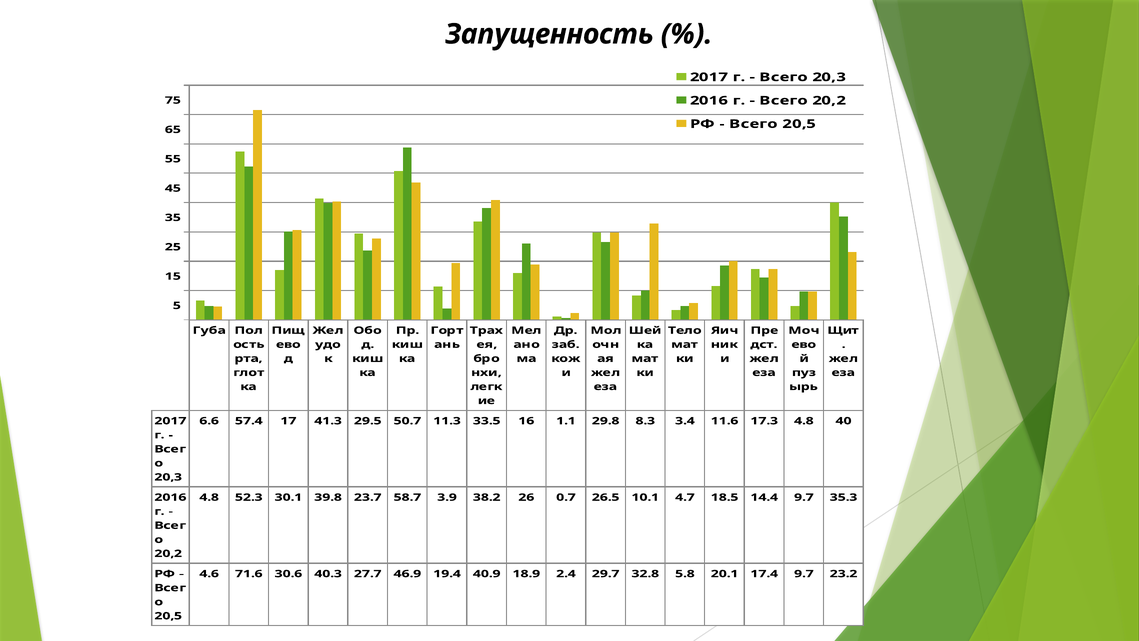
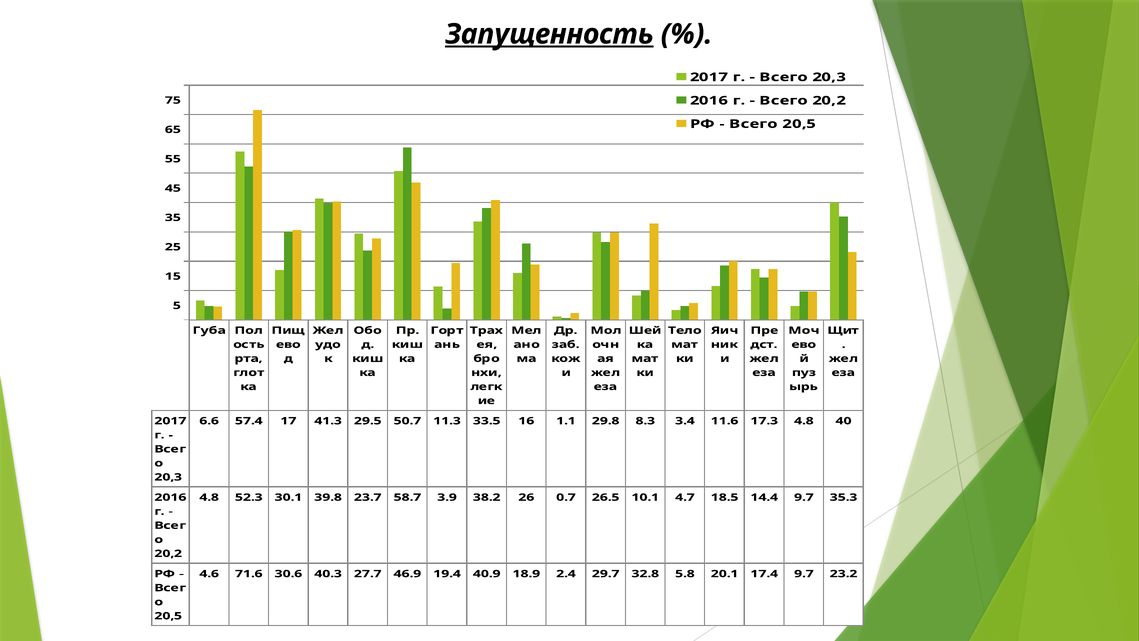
Запущенность underline: none -> present (549, 34)
